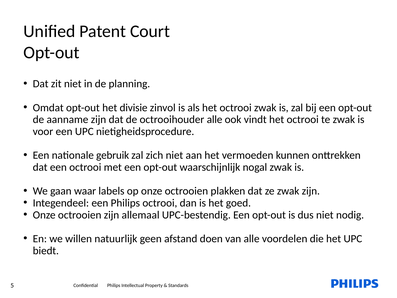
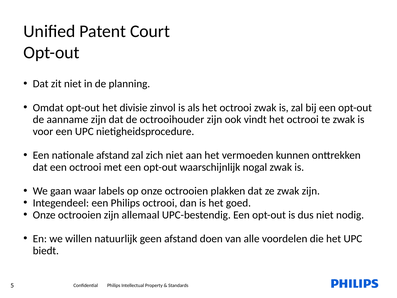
octrooihouder alle: alle -> zijn (214, 119)
nationale gebruik: gebruik -> afstand (113, 155)
